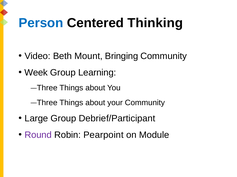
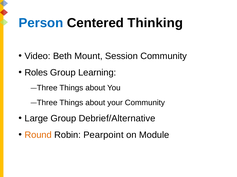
Bringing: Bringing -> Session (122, 56)
Week: Week -> Roles (36, 73)
Debrief/Participant: Debrief/Participant -> Debrief/Alternative (117, 119)
Round colour: purple -> orange (38, 135)
